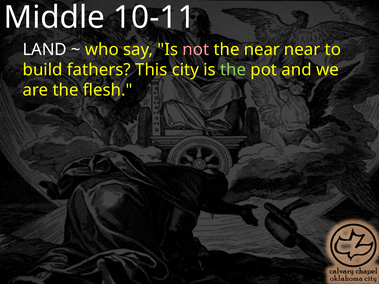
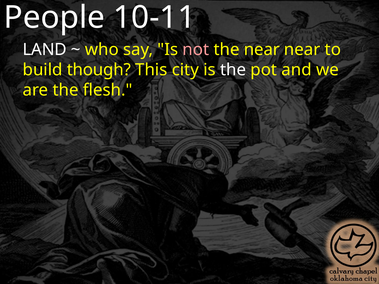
Middle: Middle -> People (54, 18)
fathers: fathers -> though (99, 70)
the colour: light green -> white (233, 70)
